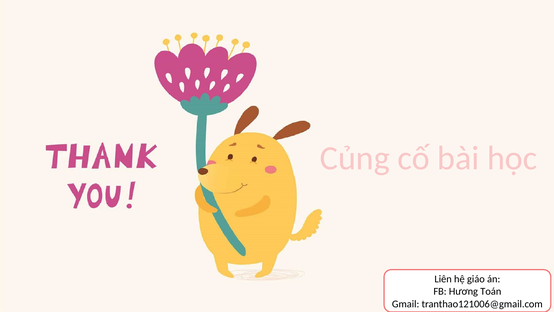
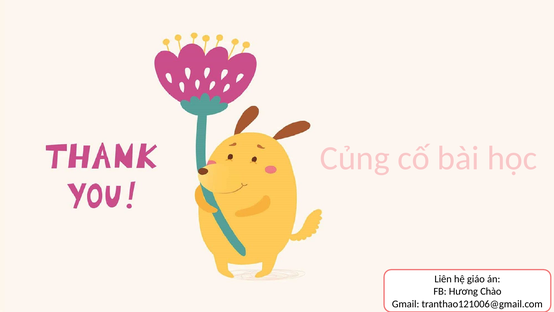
Toán: Toán -> Chào (491, 291)
